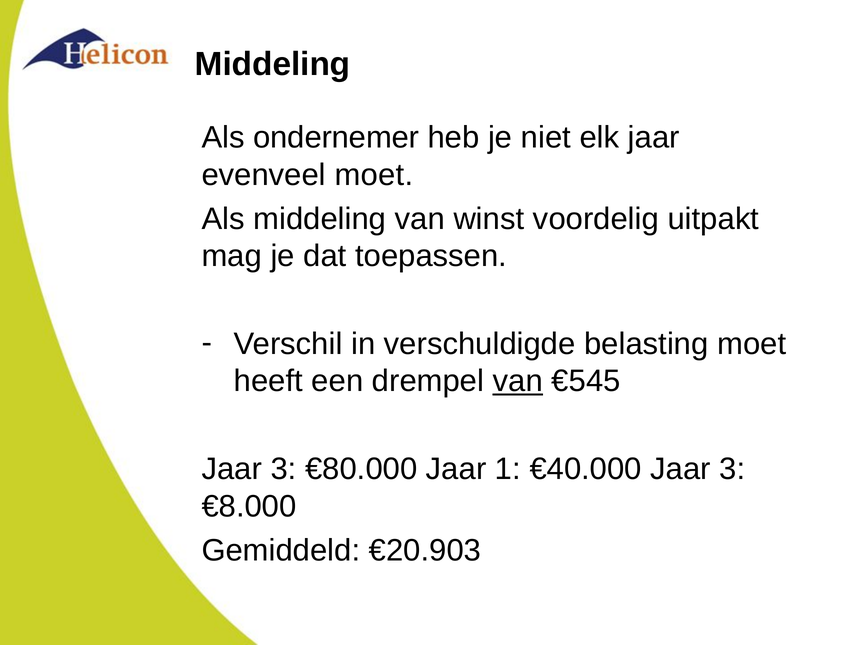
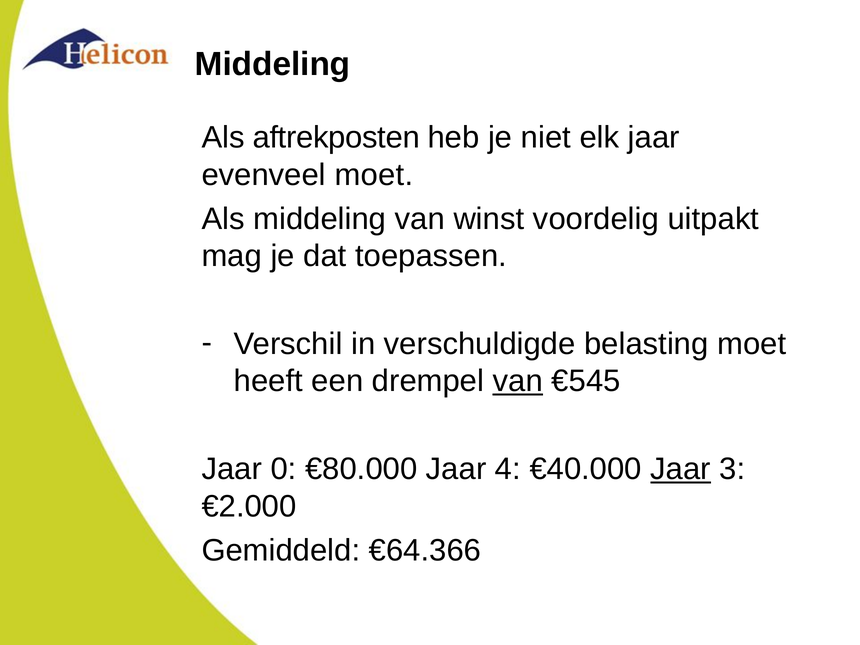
ondernemer: ondernemer -> aftrekposten (336, 138)
3: 3 -> 0 (283, 469)
1: 1 -> 4 (508, 469)
Jaar underline: none -> present (681, 469)
€8.000: €8.000 -> €2.000 (249, 506)
€20.903: €20.903 -> €64.366 (425, 550)
